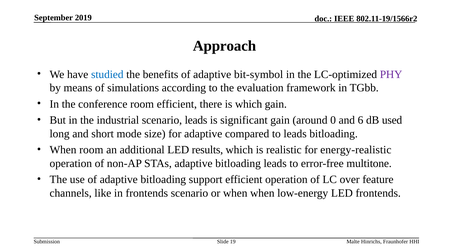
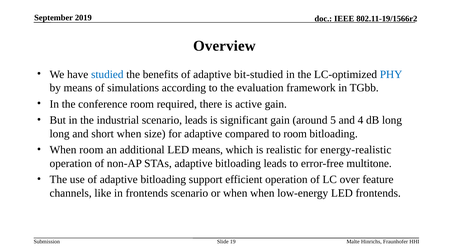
Approach: Approach -> Overview (224, 46)
bit-symbol: bit-symbol -> bit-studied (259, 75)
PHY colour: purple -> blue (391, 75)
room efficient: efficient -> required (177, 104)
is which: which -> active (249, 104)
0: 0 -> 5 (333, 121)
6: 6 -> 4 (361, 121)
dB used: used -> long (392, 121)
short mode: mode -> when (129, 134)
to leads: leads -> room (295, 134)
LED results: results -> means (207, 150)
